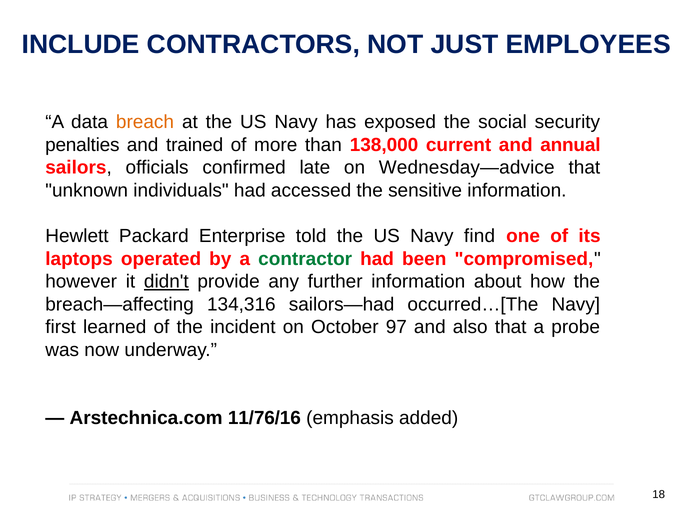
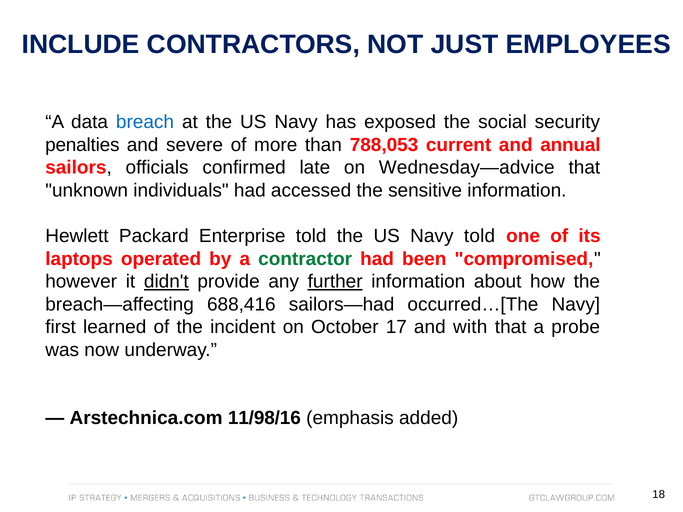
breach colour: orange -> blue (145, 122)
trained: trained -> severe (195, 145)
138,000: 138,000 -> 788,053 (384, 145)
Navy find: find -> told (480, 236)
further underline: none -> present (335, 282)
134,316: 134,316 -> 688,416 (241, 304)
97: 97 -> 17 (396, 327)
also: also -> with (470, 327)
11/76/16: 11/76/16 -> 11/98/16 (264, 418)
